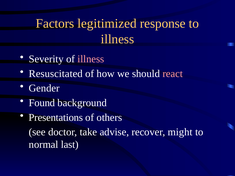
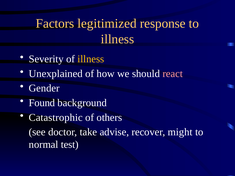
illness colour: pink -> yellow (91, 59)
Resuscitated: Resuscitated -> Unexplained (56, 74)
Presentations: Presentations -> Catastrophic (56, 118)
last: last -> test (70, 145)
